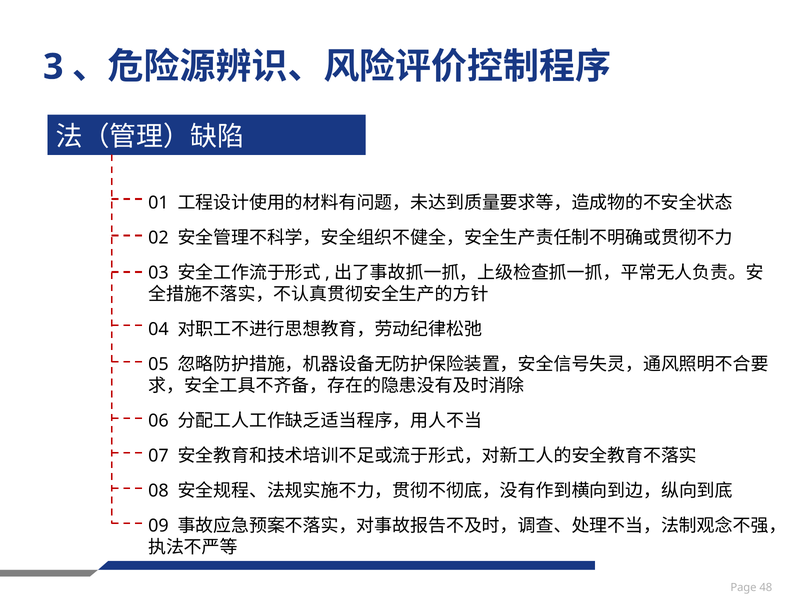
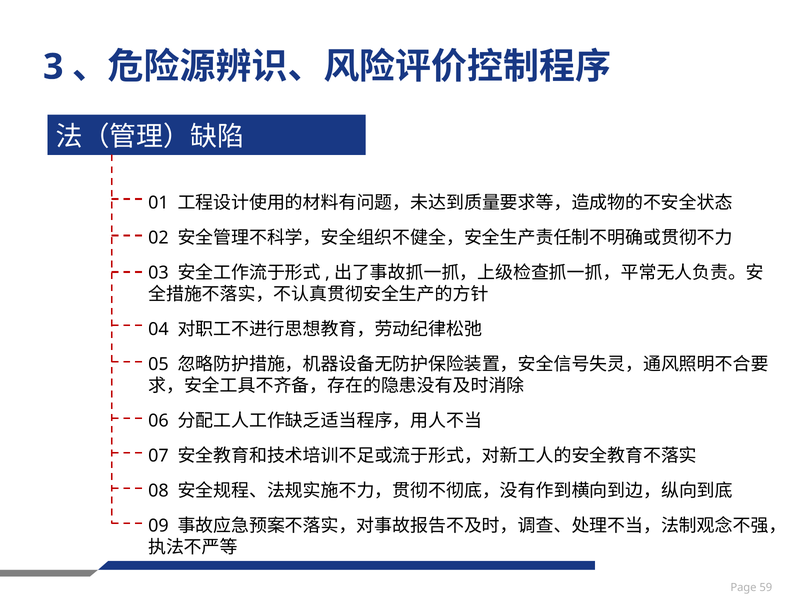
48: 48 -> 59 (766, 587)
